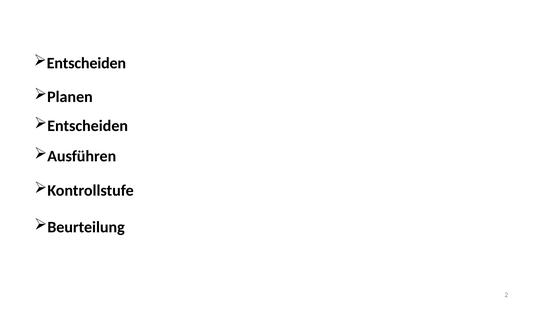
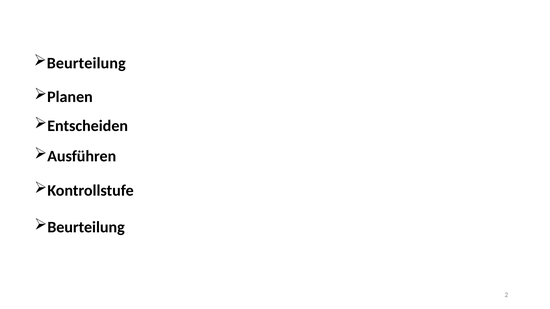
Entscheiden: Entscheiden -> Beurteilung (86, 63)
